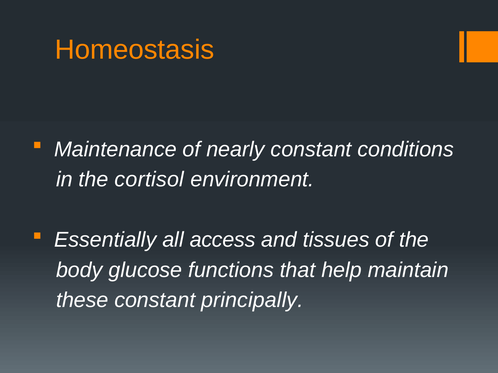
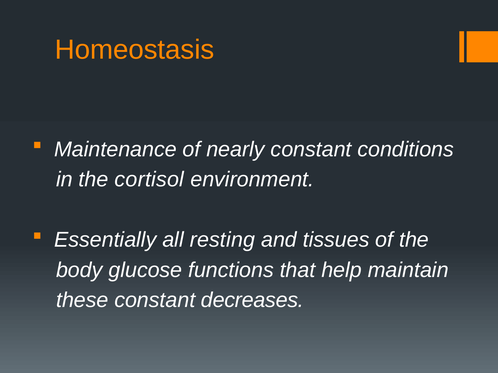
access: access -> resting (222, 240)
principally: principally -> decreases (252, 301)
